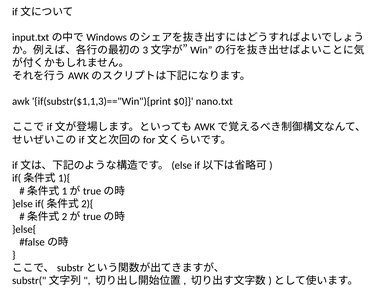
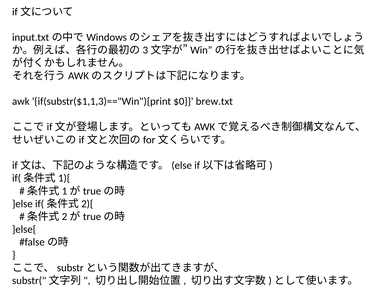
nano.txt: nano.txt -> brew.txt (214, 101)
